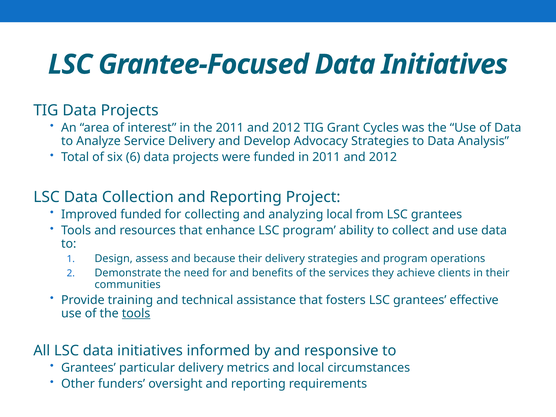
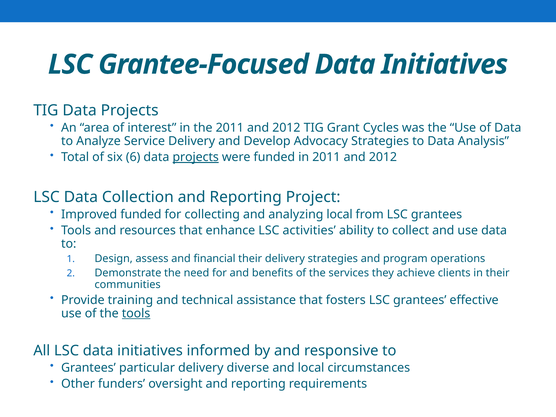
projects underline: none -> present (196, 157)
LSC program: program -> activities (309, 231)
because: because -> financial (215, 259)
metrics: metrics -> diverse (248, 368)
